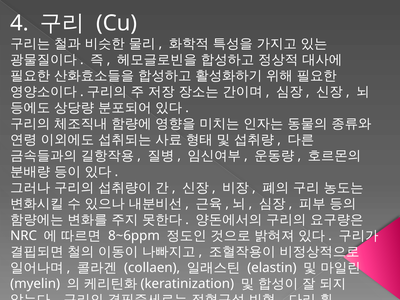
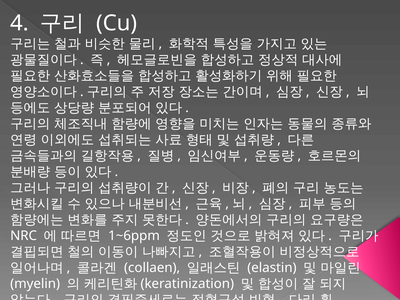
8~6ppm: 8~6ppm -> 1~6ppm (134, 236)
